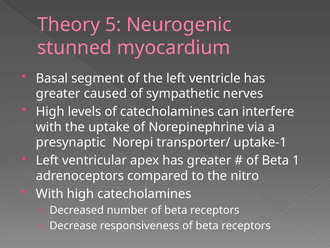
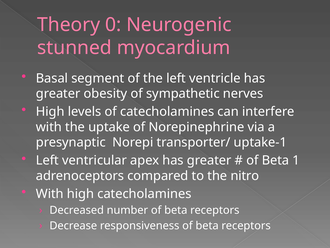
5: 5 -> 0 (113, 25)
caused: caused -> obesity (105, 94)
